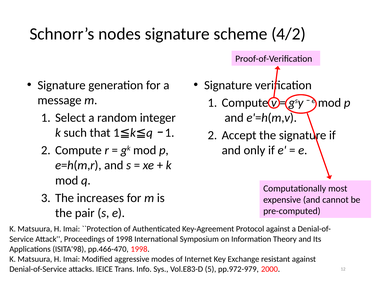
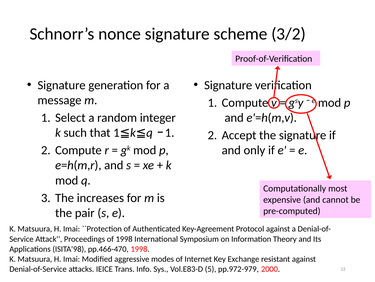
nodes: nodes -> nonce (120, 34)
4/2: 4/2 -> 3/2 (289, 34)
